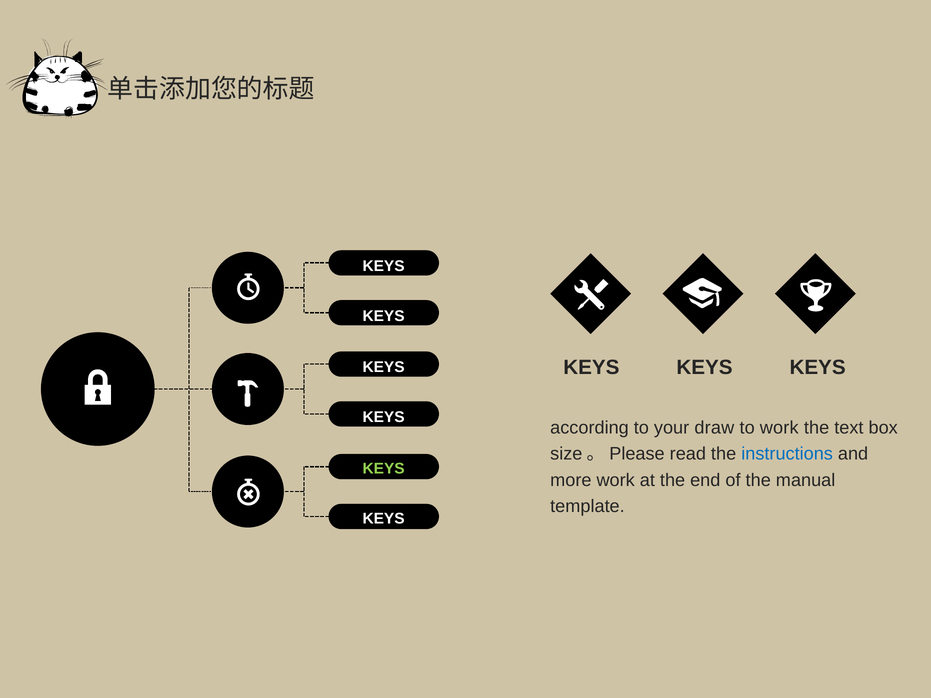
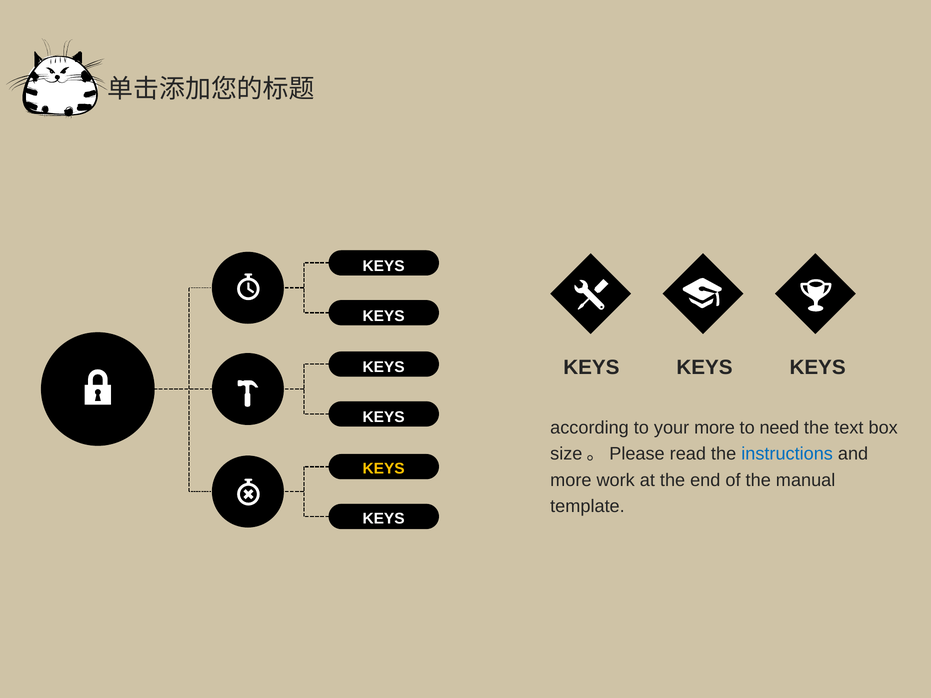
your draw: draw -> more (715, 428)
to work: work -> need (779, 428)
KEYS colour: light green -> yellow (384, 469)
